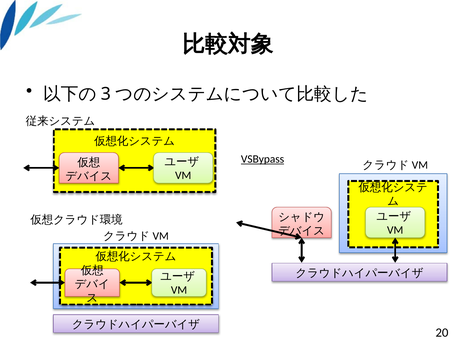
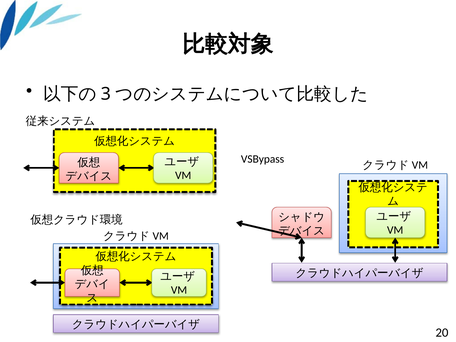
VSBypass underline: present -> none (263, 159)
